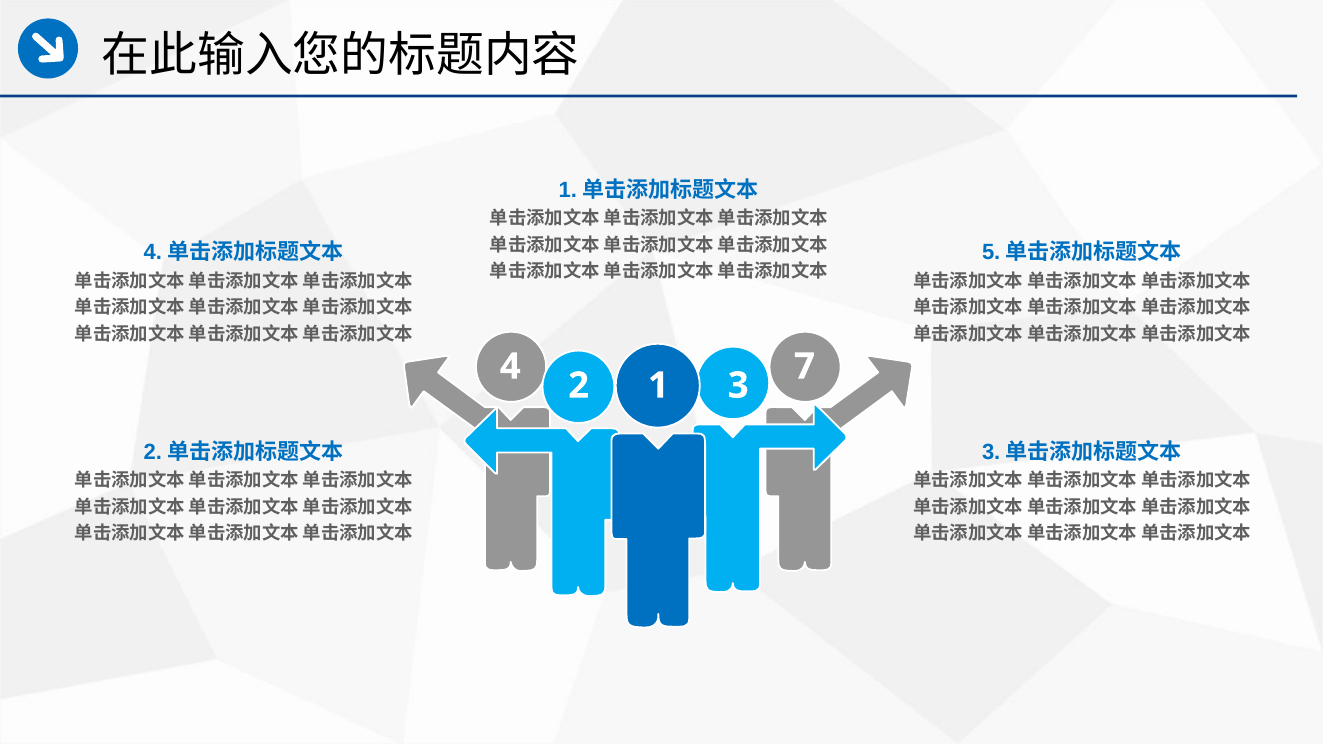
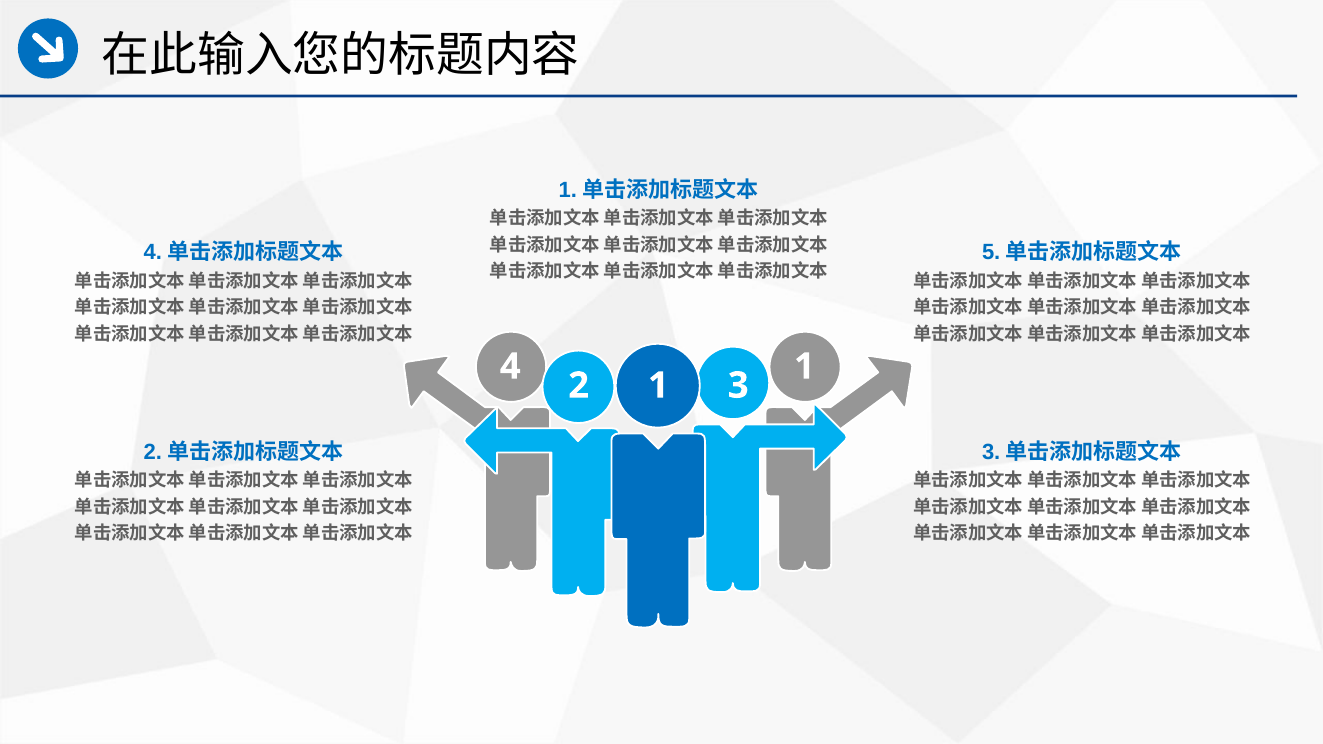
4 7: 7 -> 1 (804, 367)
